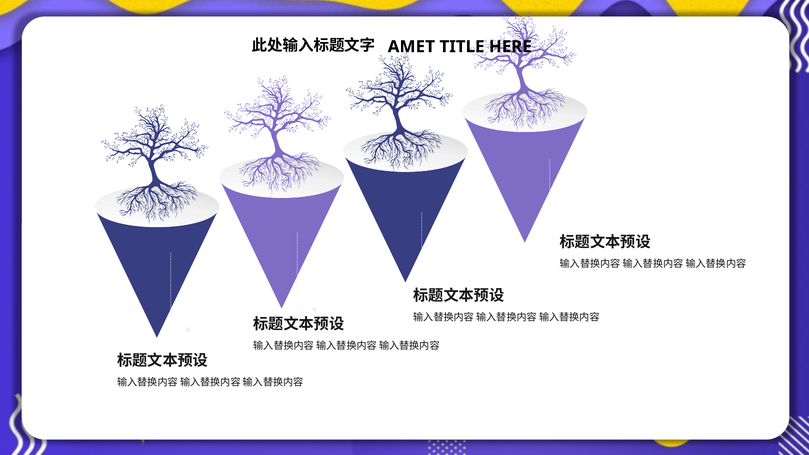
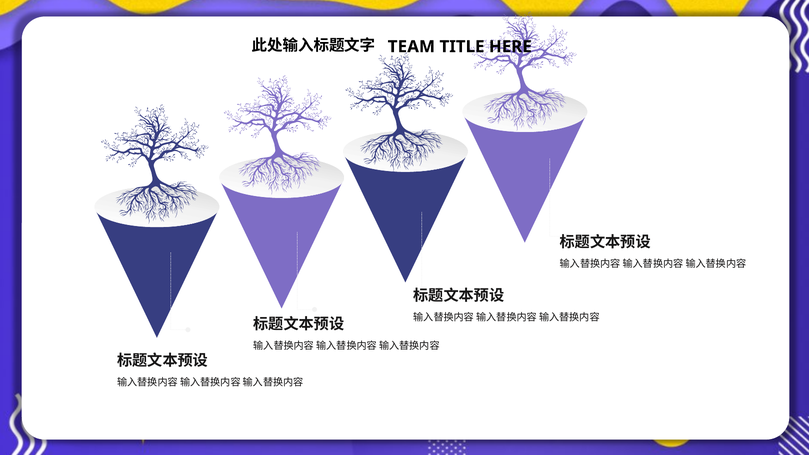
AMET: AMET -> TEAM (411, 47)
